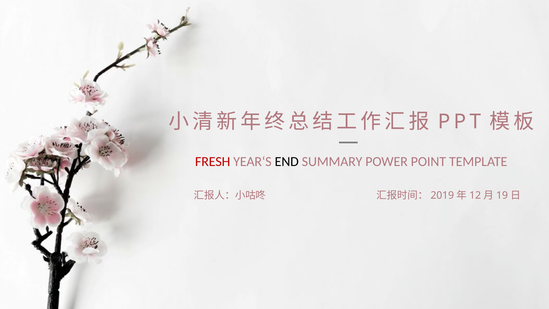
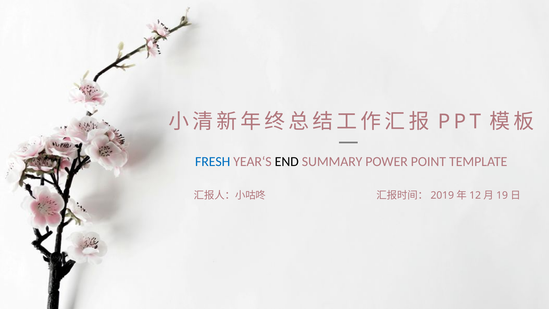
FRESH colour: red -> blue (213, 161)
